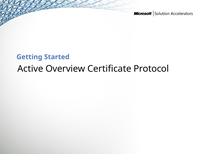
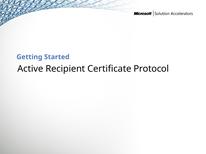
Overview: Overview -> Recipient (65, 69)
